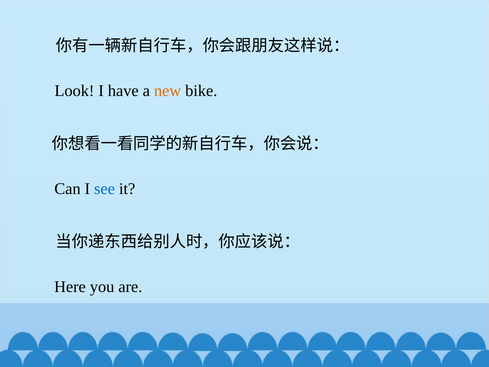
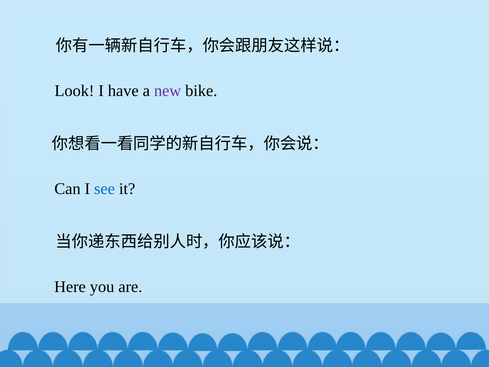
new colour: orange -> purple (168, 91)
